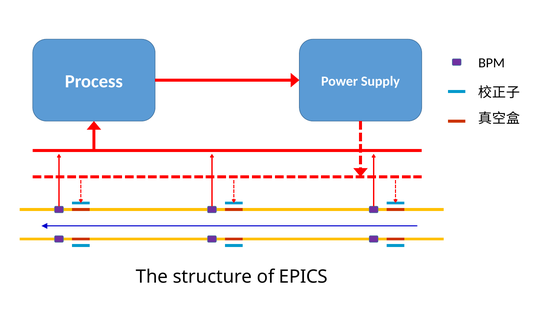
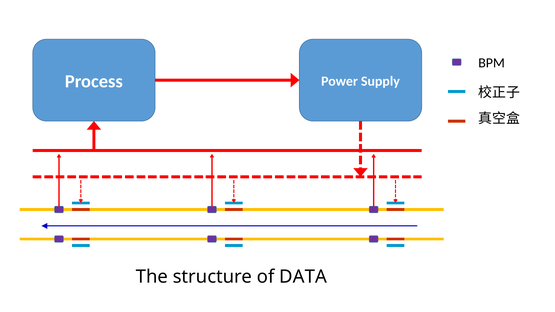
EPICS: EPICS -> DATA (303, 277)
